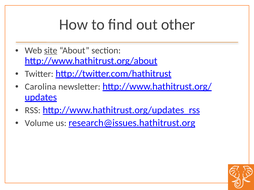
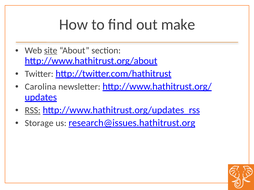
other: other -> make (178, 25)
RSS underline: none -> present (33, 111)
Volume: Volume -> Storage (39, 124)
